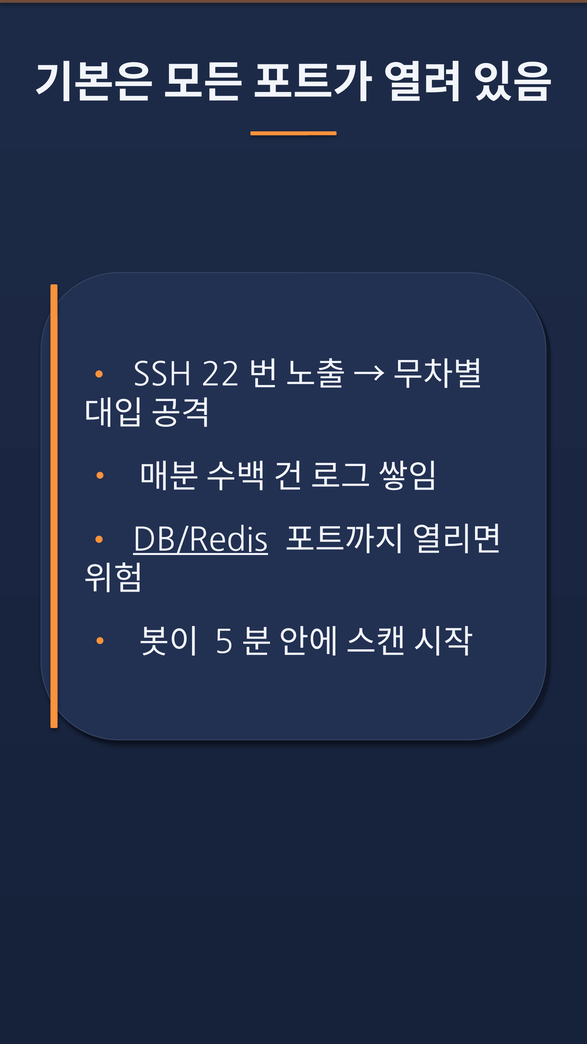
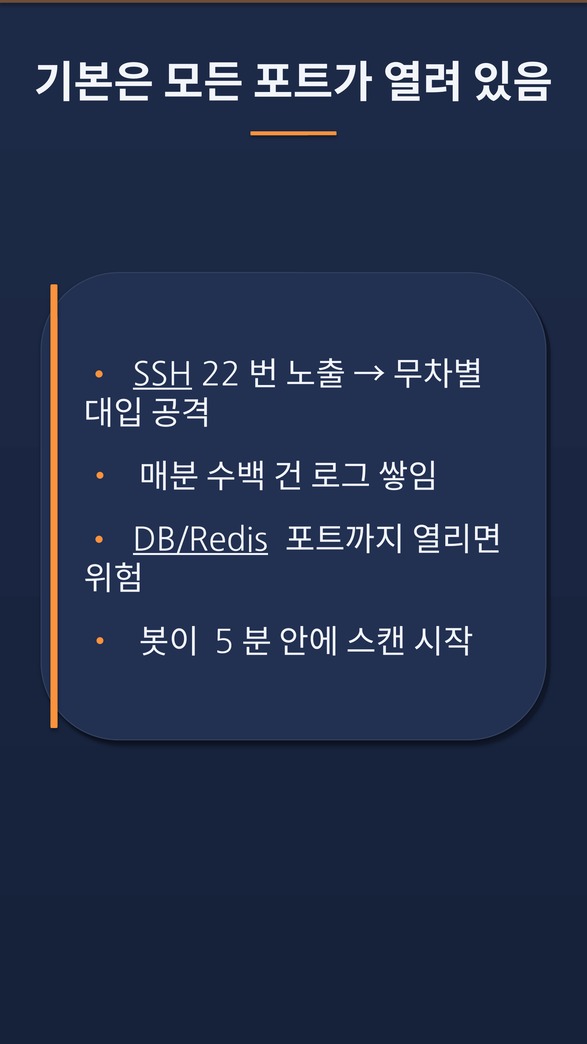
SSH underline: none -> present (163, 375)
